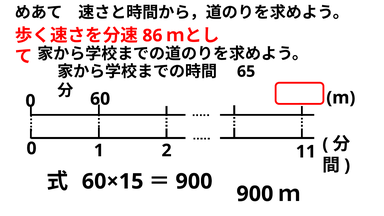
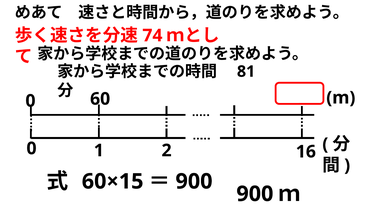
86: 86 -> 74 (152, 36)
65: 65 -> 81 (246, 72)
11: 11 -> 16 (306, 152)
